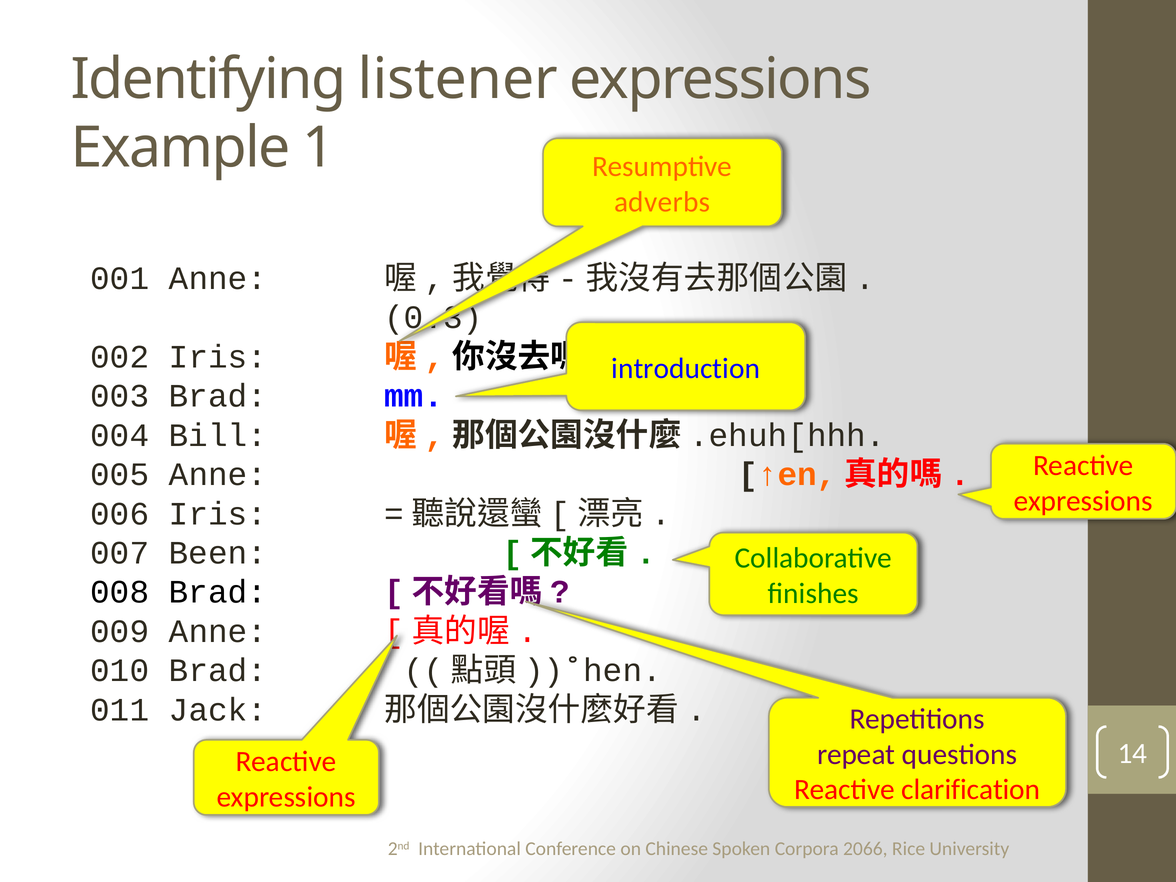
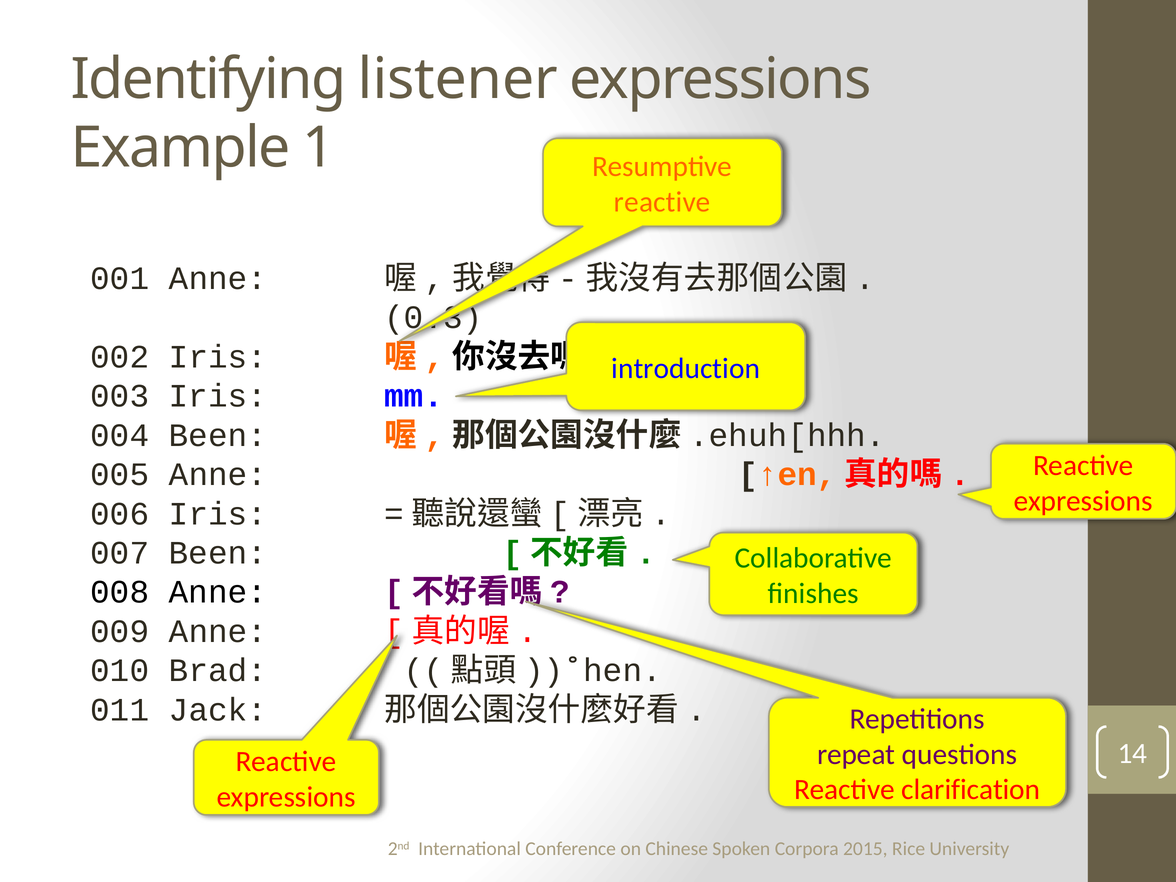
adverbs: adverbs -> reactive (662, 202)
003 Brad: Brad -> Iris (218, 396)
004 Bill: Bill -> Been (218, 435)
008 Brad: Brad -> Anne (218, 592)
2066: 2066 -> 2015 (865, 849)
